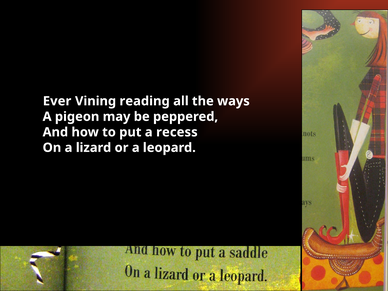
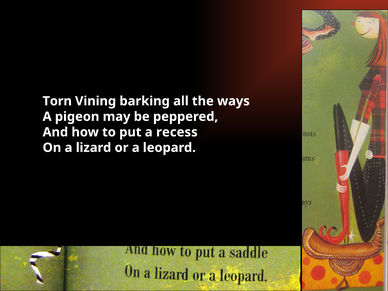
Ever: Ever -> Torn (57, 101)
reading: reading -> barking (145, 101)
